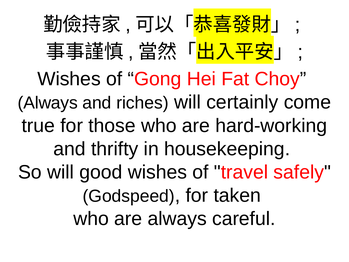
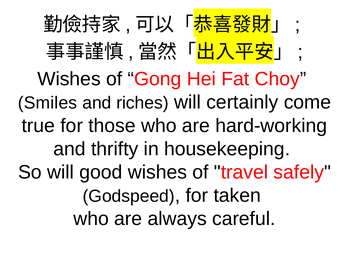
Always: Always -> Smiles (48, 103)
